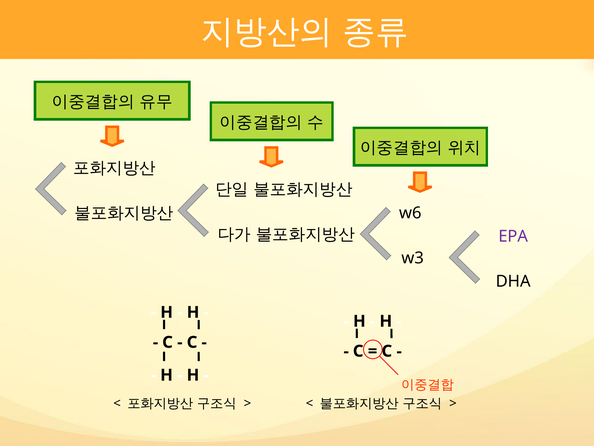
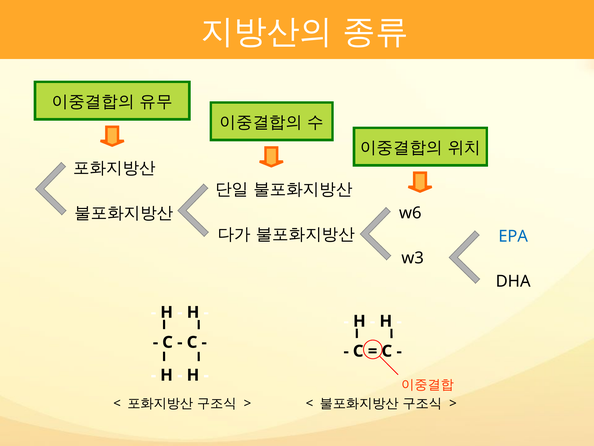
EPA colour: purple -> blue (513, 236)
